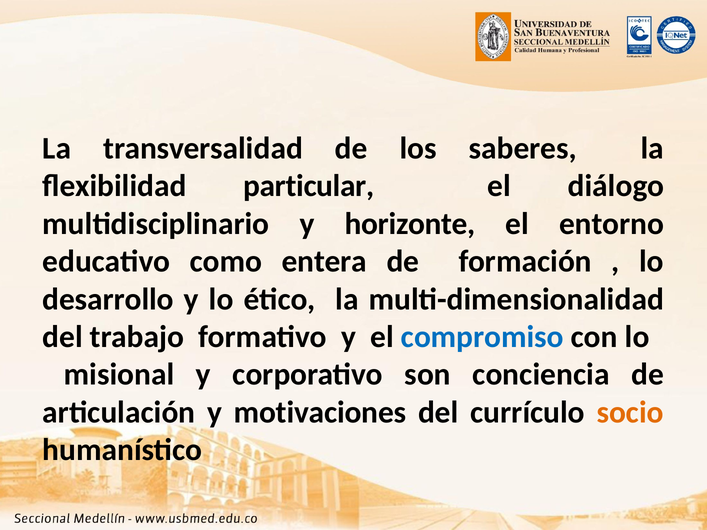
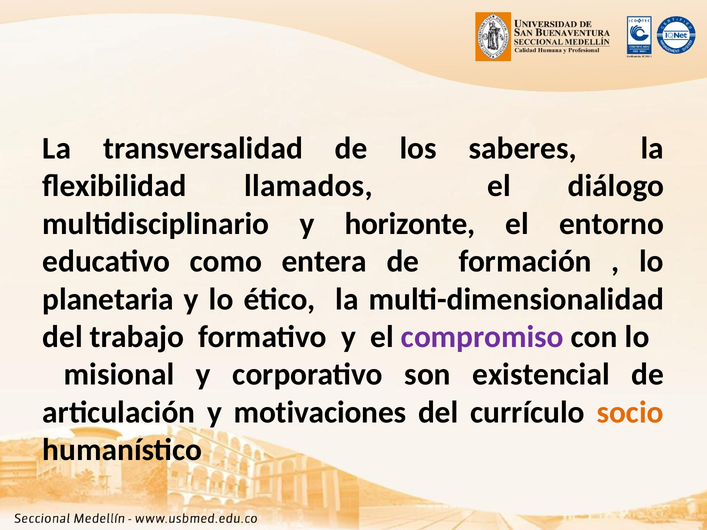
particular: particular -> llamados (308, 186)
desarrollo: desarrollo -> planetaria (108, 299)
compromiso colour: blue -> purple (482, 337)
conciencia: conciencia -> existencial (541, 375)
